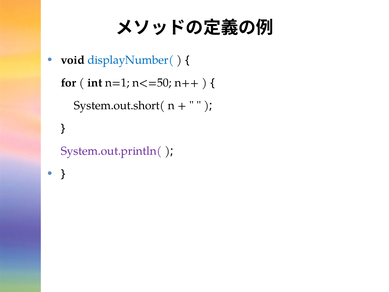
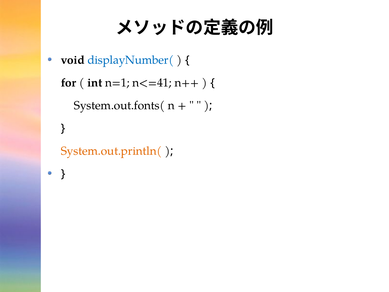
n<=50: n<=50 -> n<=41 (152, 83)
System.out.short(: System.out.short( -> System.out.fonts( (119, 105)
System.out.println( colour: purple -> orange (111, 151)
